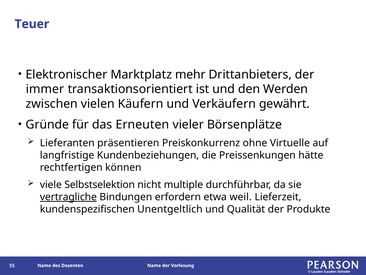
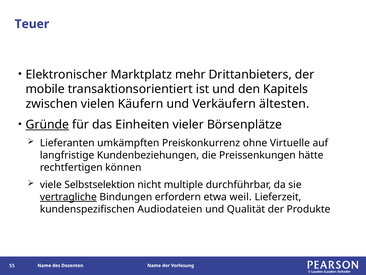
immer: immer -> mobile (45, 89)
Werden: Werden -> Kapitels (286, 89)
gewährt: gewährt -> ältesten (284, 104)
Gründe underline: none -> present (47, 124)
Erneuten: Erneuten -> Einheiten (142, 124)
präsentieren: präsentieren -> umkämpften (128, 143)
Unentgeltlich: Unentgeltlich -> Audiodateien (170, 209)
